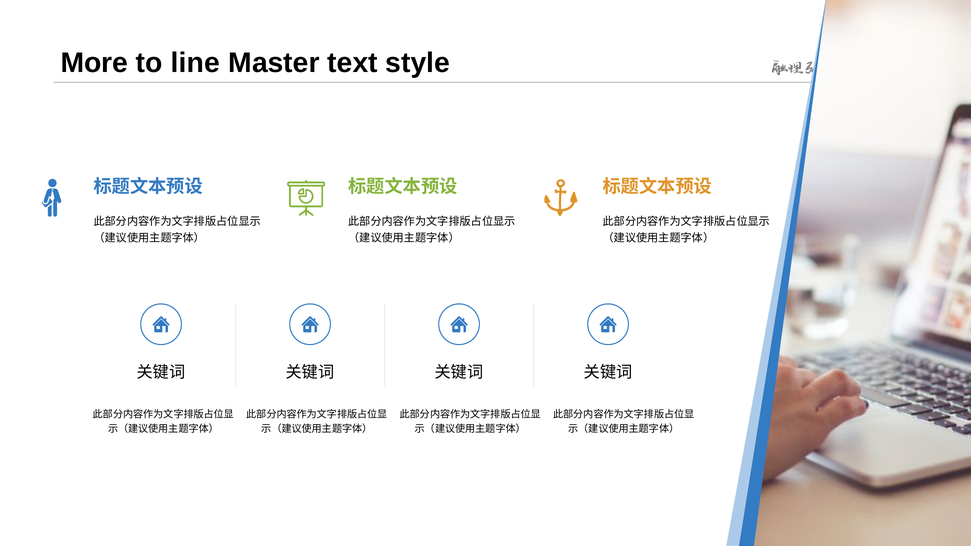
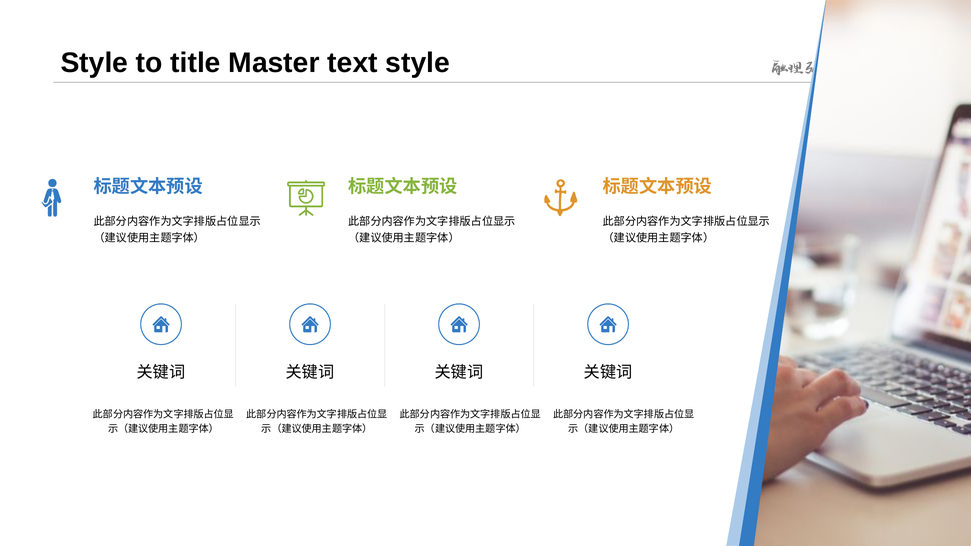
More: More -> Style (94, 63)
line: line -> title (196, 63)
